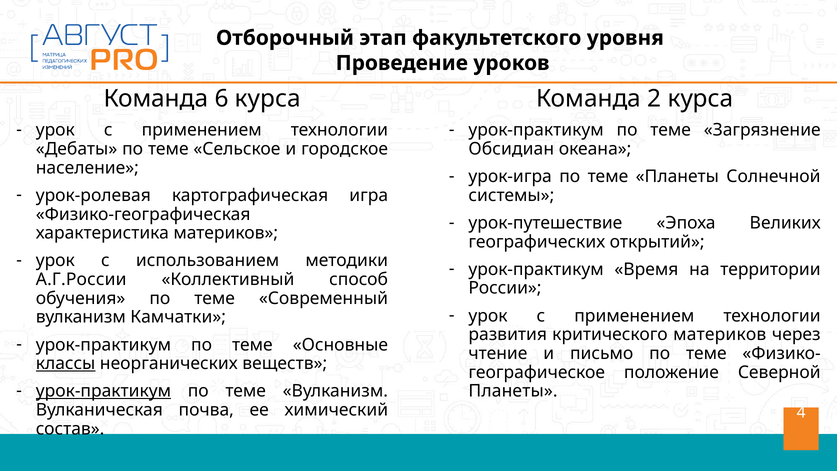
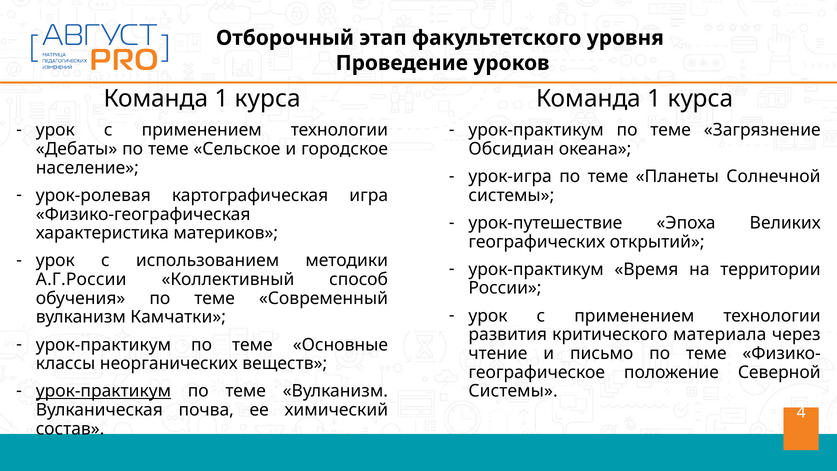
6: 6 -> 1 (222, 99)
2: 2 -> 1 (654, 99)
критического материков: материков -> материала (720, 335)
классы underline: present -> none (66, 363)
Планеты: Планеты -> Системы (513, 391)
